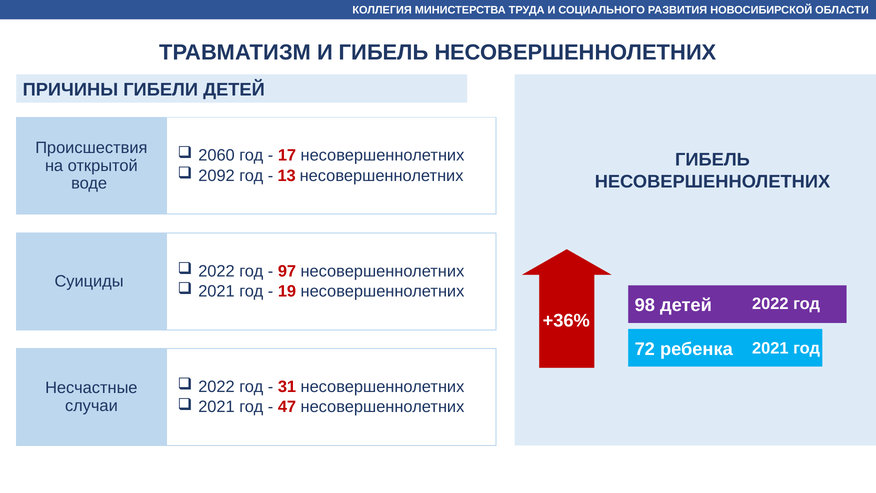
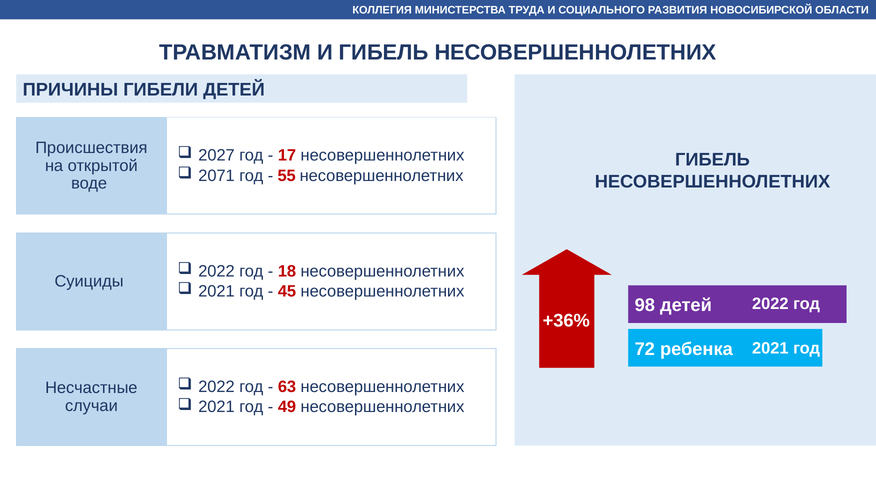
2060: 2060 -> 2027 (217, 155)
2092: 2092 -> 2071 (217, 176)
13: 13 -> 55 (287, 176)
97: 97 -> 18 (287, 271)
19: 19 -> 45 (287, 291)
31: 31 -> 63 (287, 387)
47: 47 -> 49 (287, 407)
